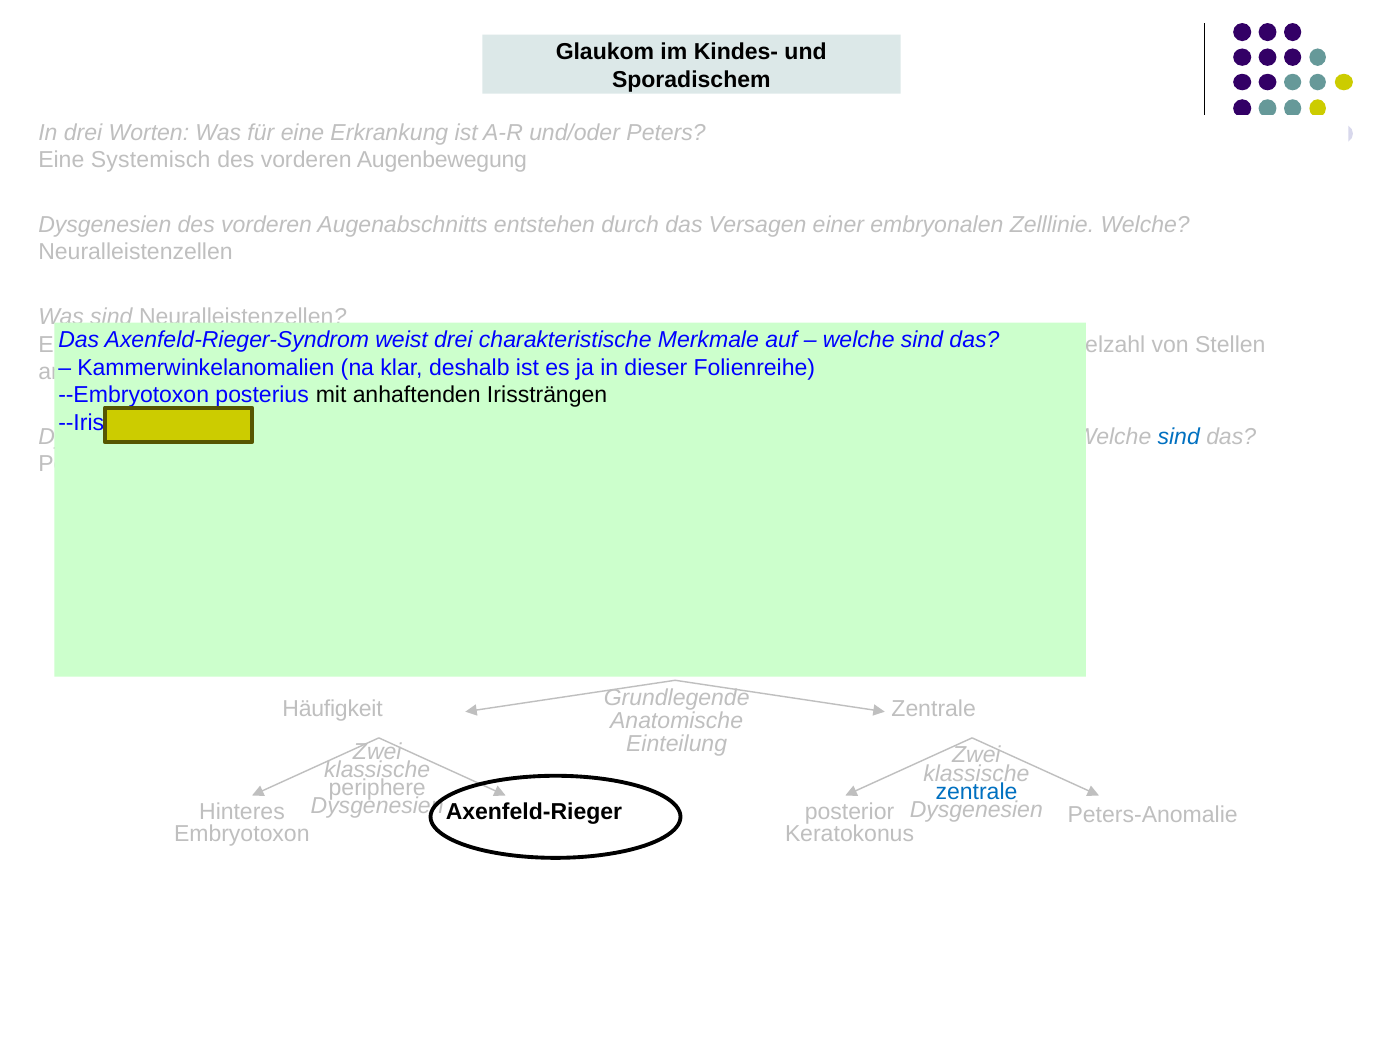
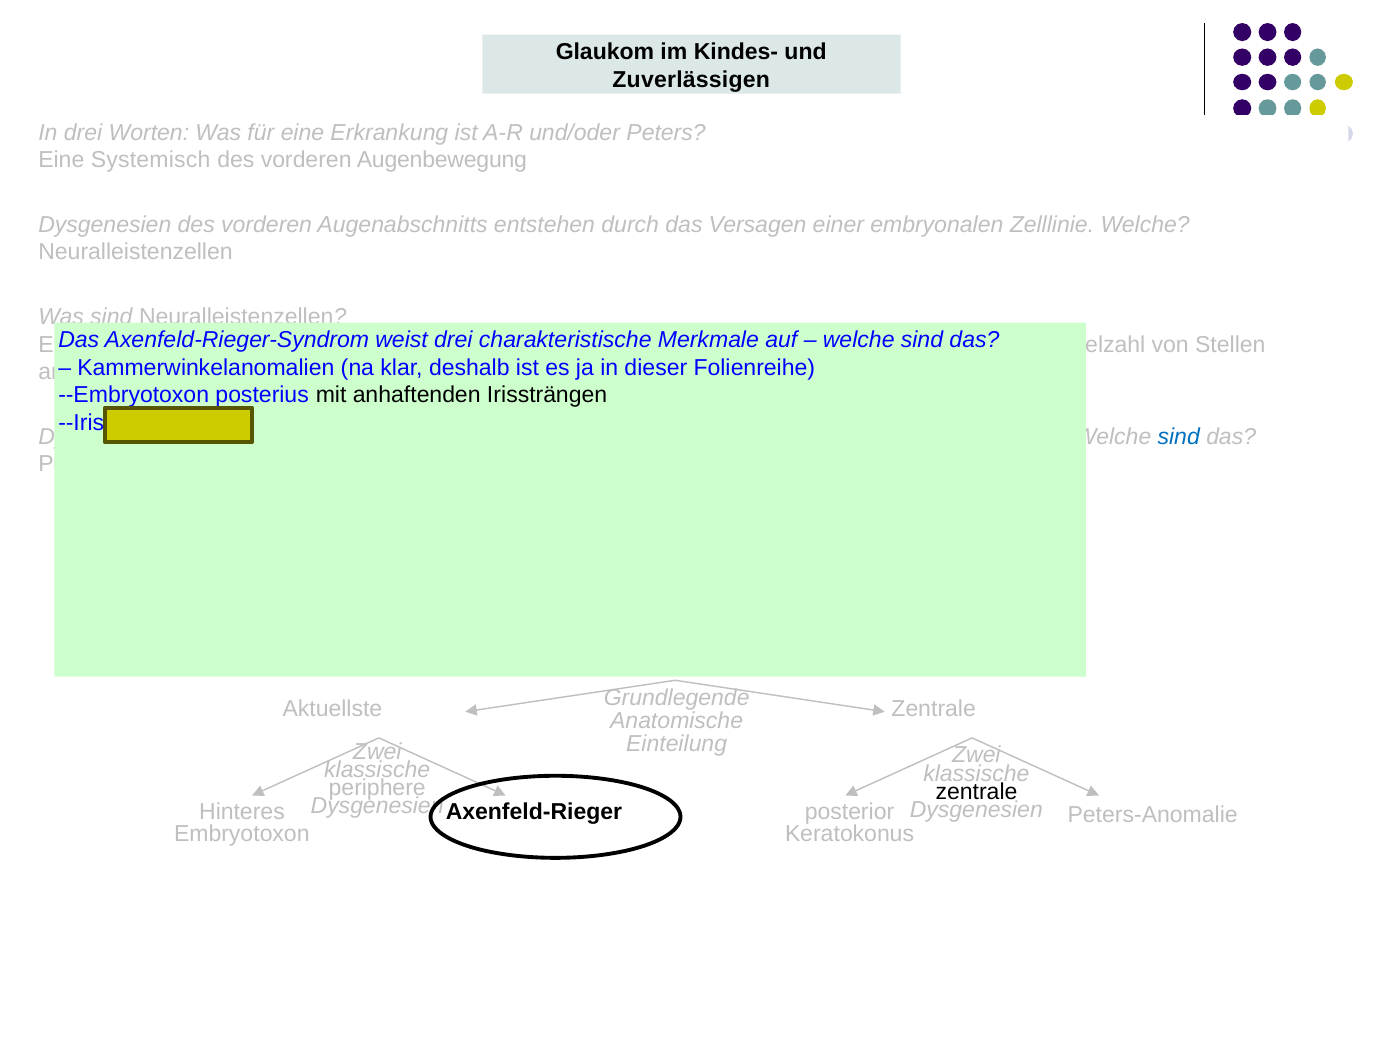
Sporadischem: Sporadischem -> Zuverlässigen (691, 80)
Häufigkeit: Häufigkeit -> Aktuellste (332, 709)
zentrale colour: blue -> black (977, 792)
